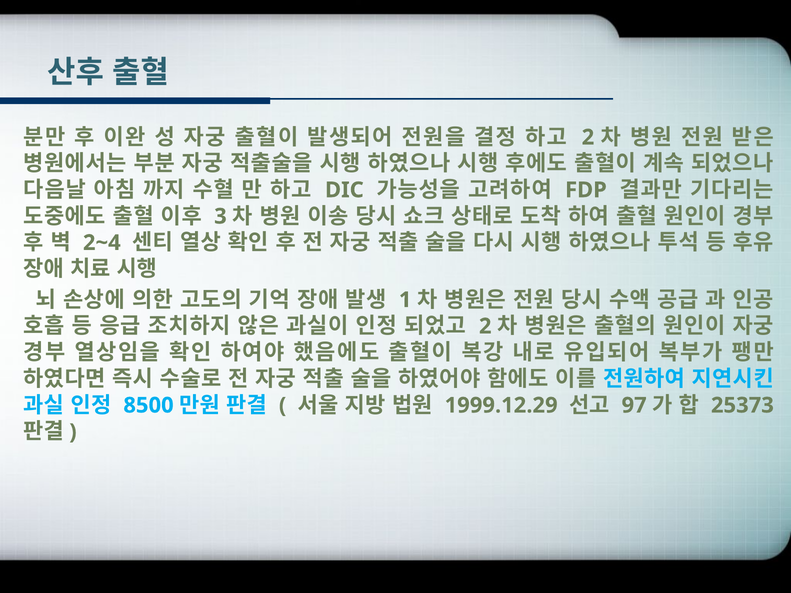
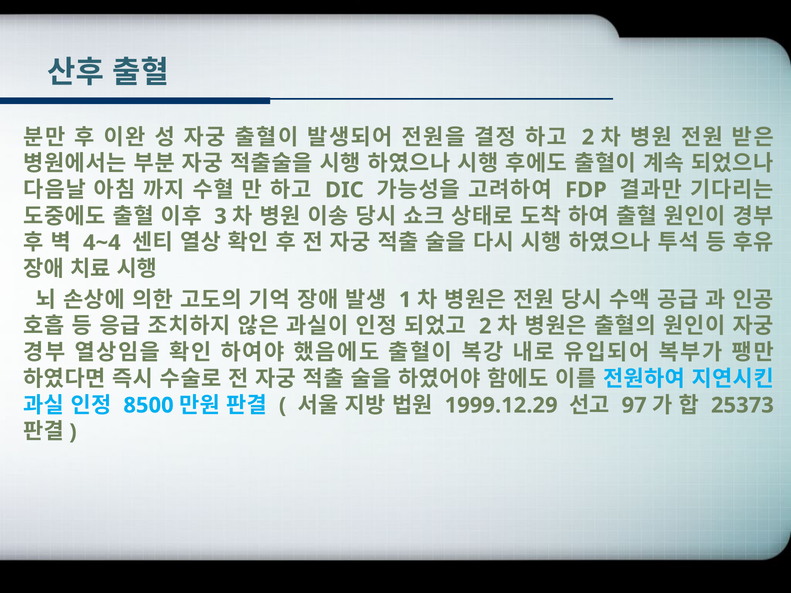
2~4: 2~4 -> 4~4 (102, 243)
